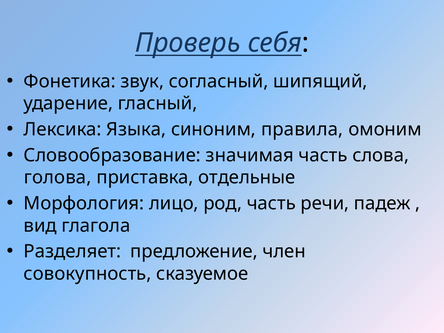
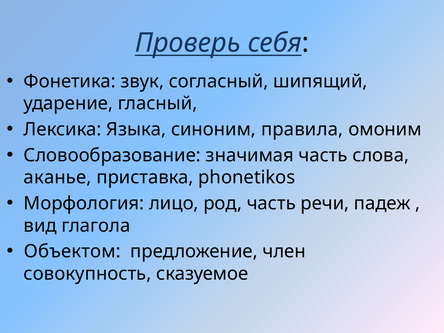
голова: голова -> аканье (58, 177)
отдельные: отдельные -> phonetikos (247, 177)
Разделяет: Разделяет -> Объектом (72, 251)
